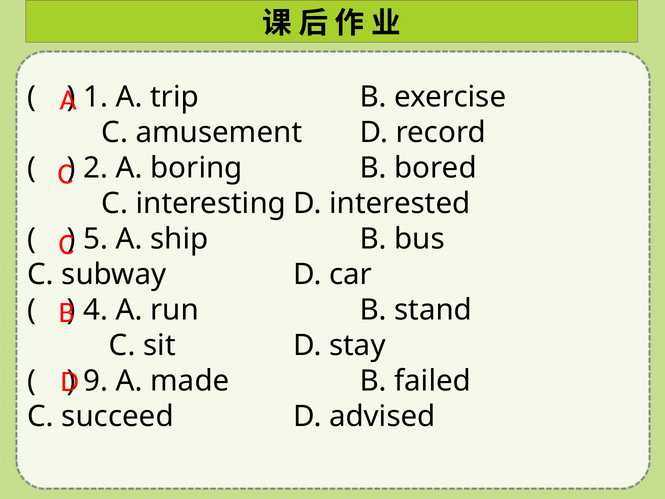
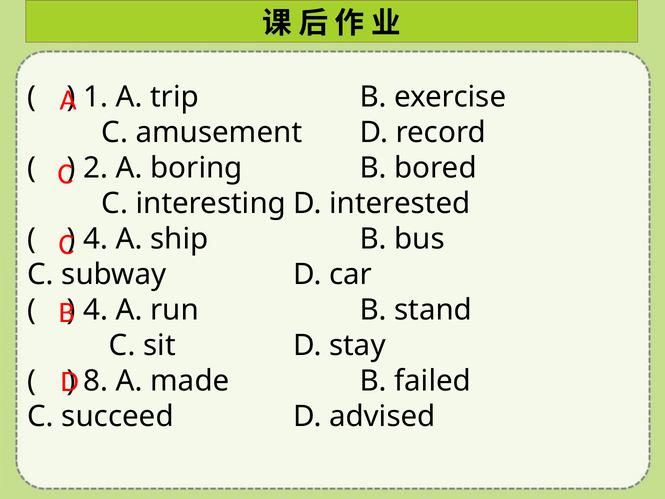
5: 5 -> 4 (96, 239)
9: 9 -> 8 (96, 381)
